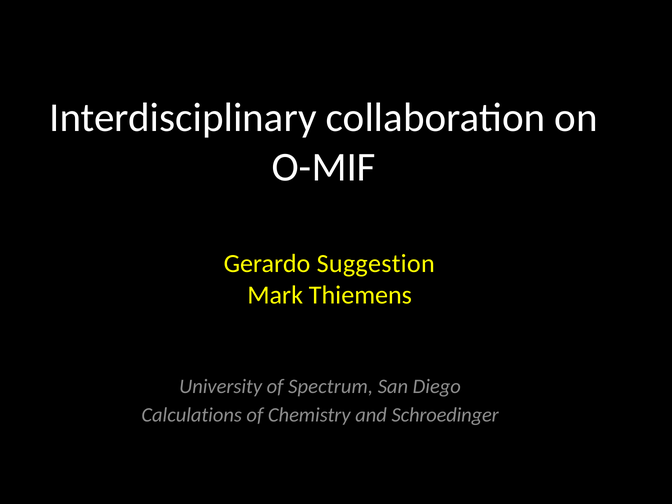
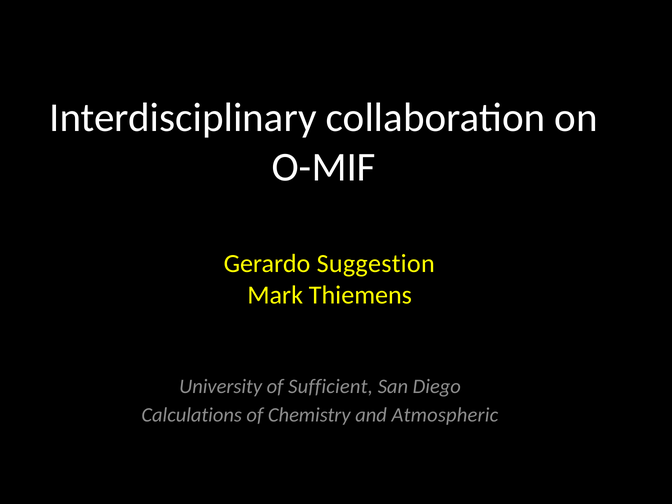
Spectrum: Spectrum -> Sufficient (331, 386)
Schroedinger: Schroedinger -> Atmospheric (445, 415)
